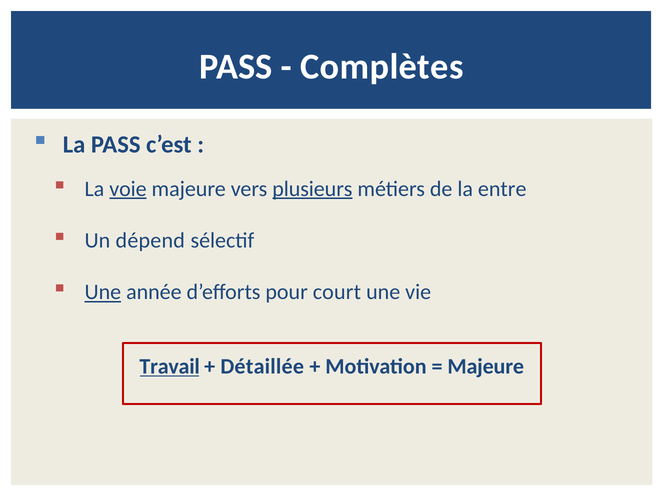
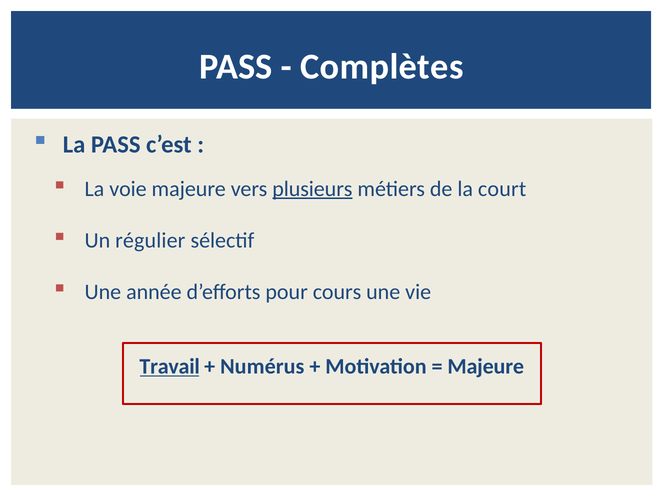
voie underline: present -> none (128, 189)
entre: entre -> court (502, 189)
dépend: dépend -> régulier (150, 241)
Une underline: present -> none (103, 292)
court: court -> cours (337, 292)
Détaillée: Détaillée -> Numérus (262, 367)
